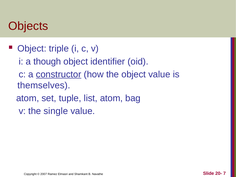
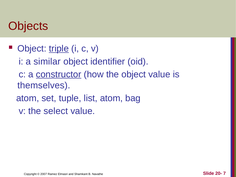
triple underline: none -> present (59, 49)
though: though -> similar (47, 61)
single: single -> select (56, 111)
